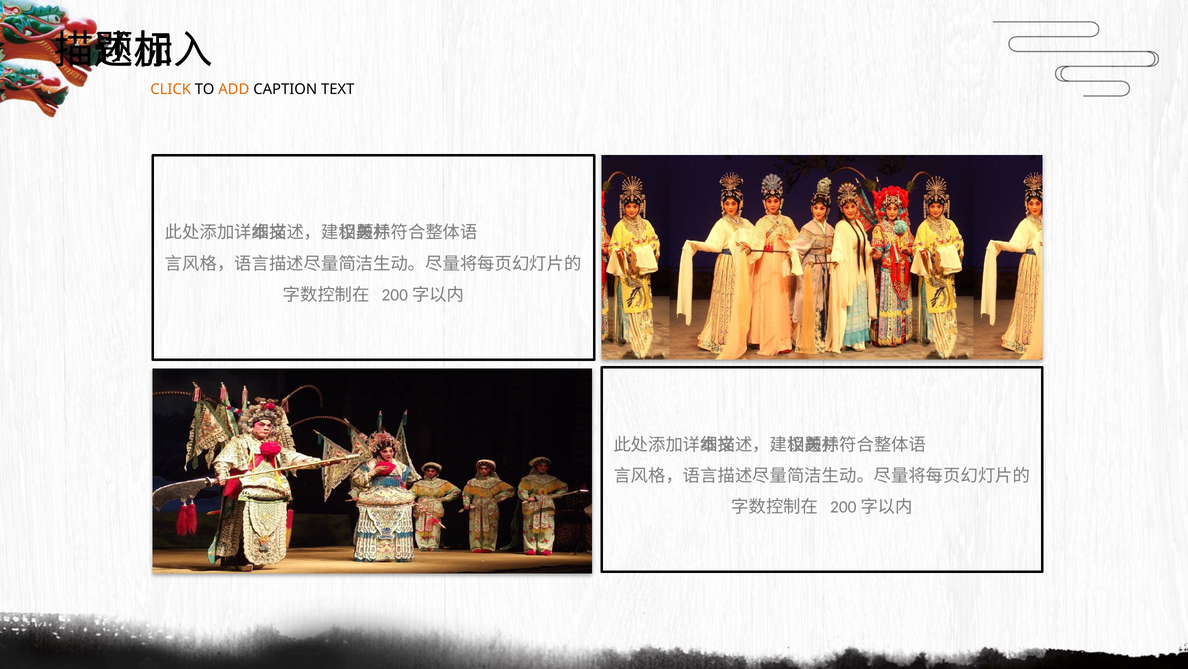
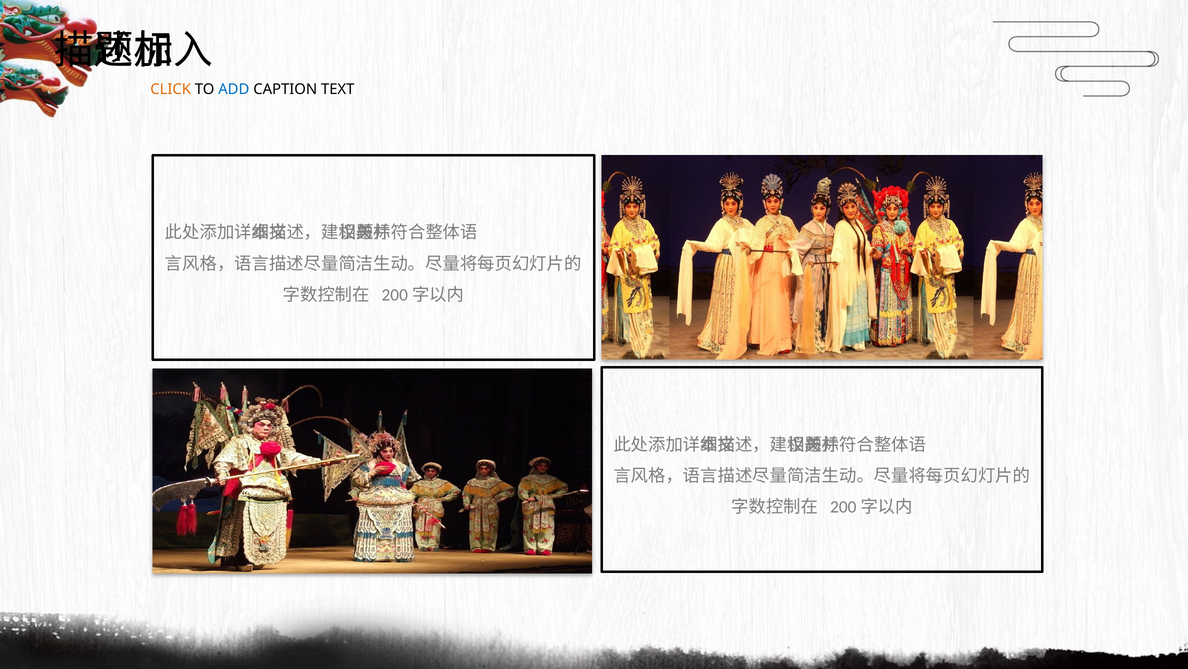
ADD colour: orange -> blue (234, 89)
